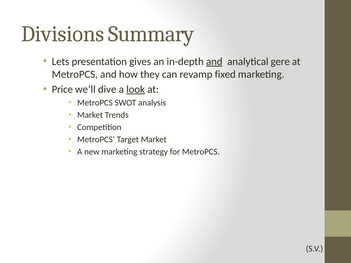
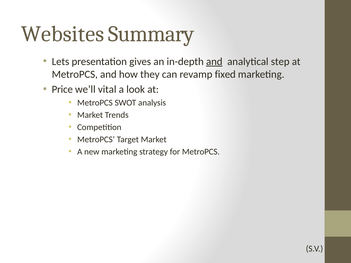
Divisions: Divisions -> Websites (63, 34)
gere: gere -> step (280, 62)
dive: dive -> vital (107, 89)
look underline: present -> none (136, 89)
